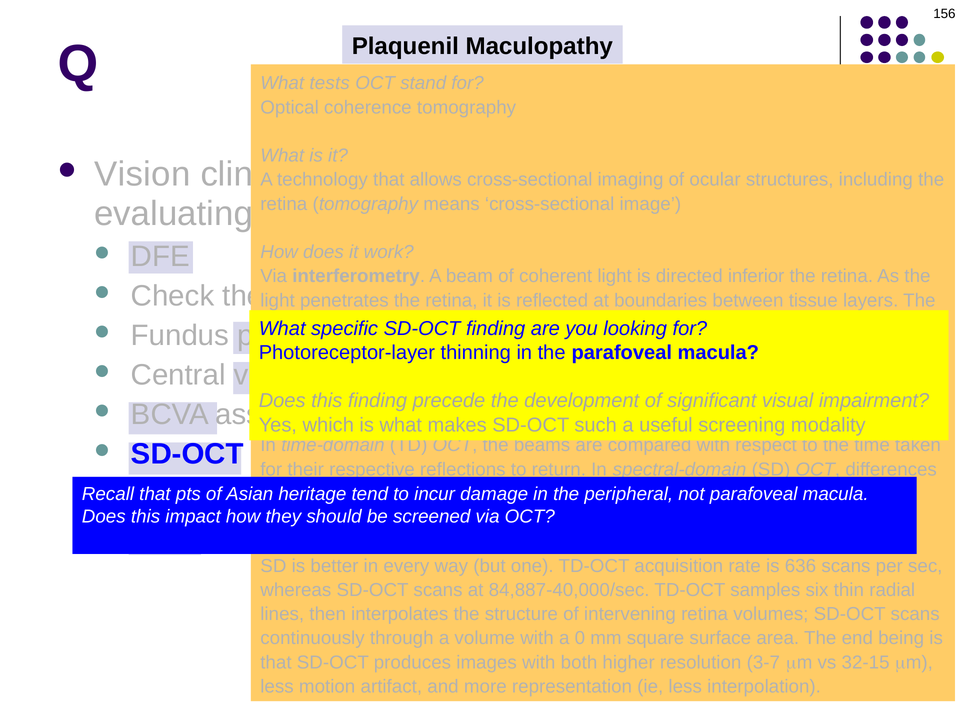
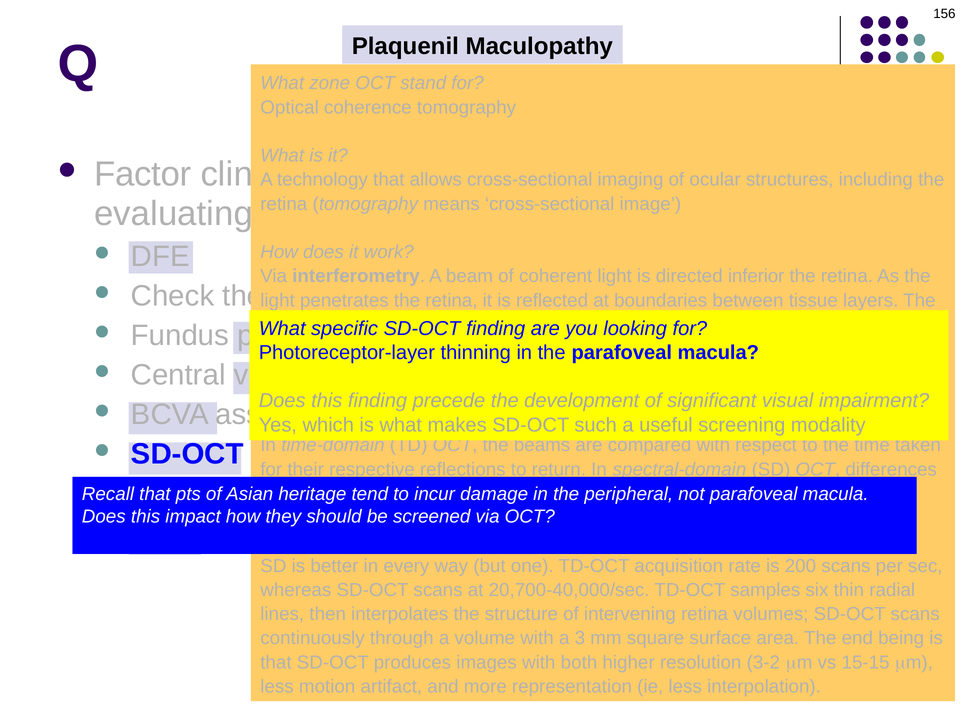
tests: tests -> zone (330, 83)
Vision: Vision -> Factor (143, 174)
636: 636 -> 200 (800, 566)
84,887-40,000/sec: 84,887-40,000/sec -> 20,700-40,000/sec (569, 590)
0: 0 -> 3 (580, 638)
3-7: 3-7 -> 3-2 (763, 662)
32-15: 32-15 -> 15-15 (866, 662)
